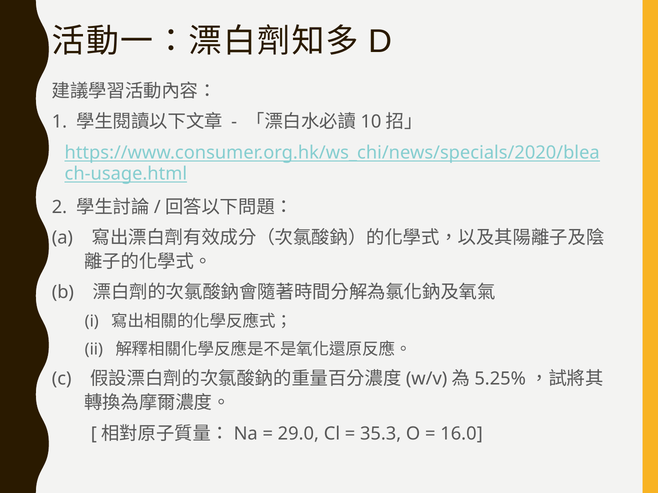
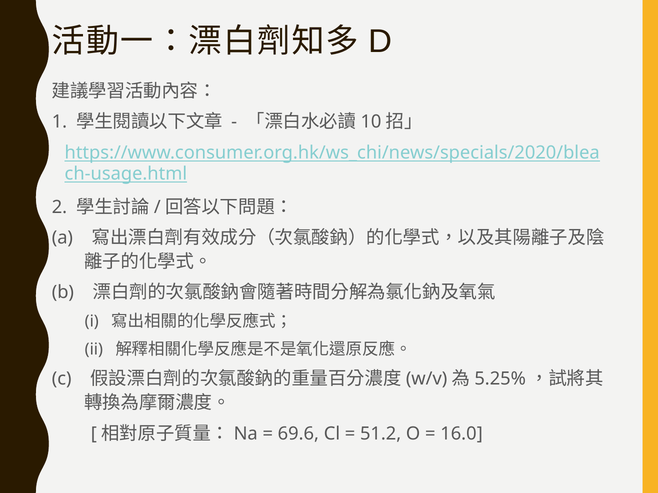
29.0: 29.0 -> 69.6 (298, 434)
35.3: 35.3 -> 51.2 (381, 434)
